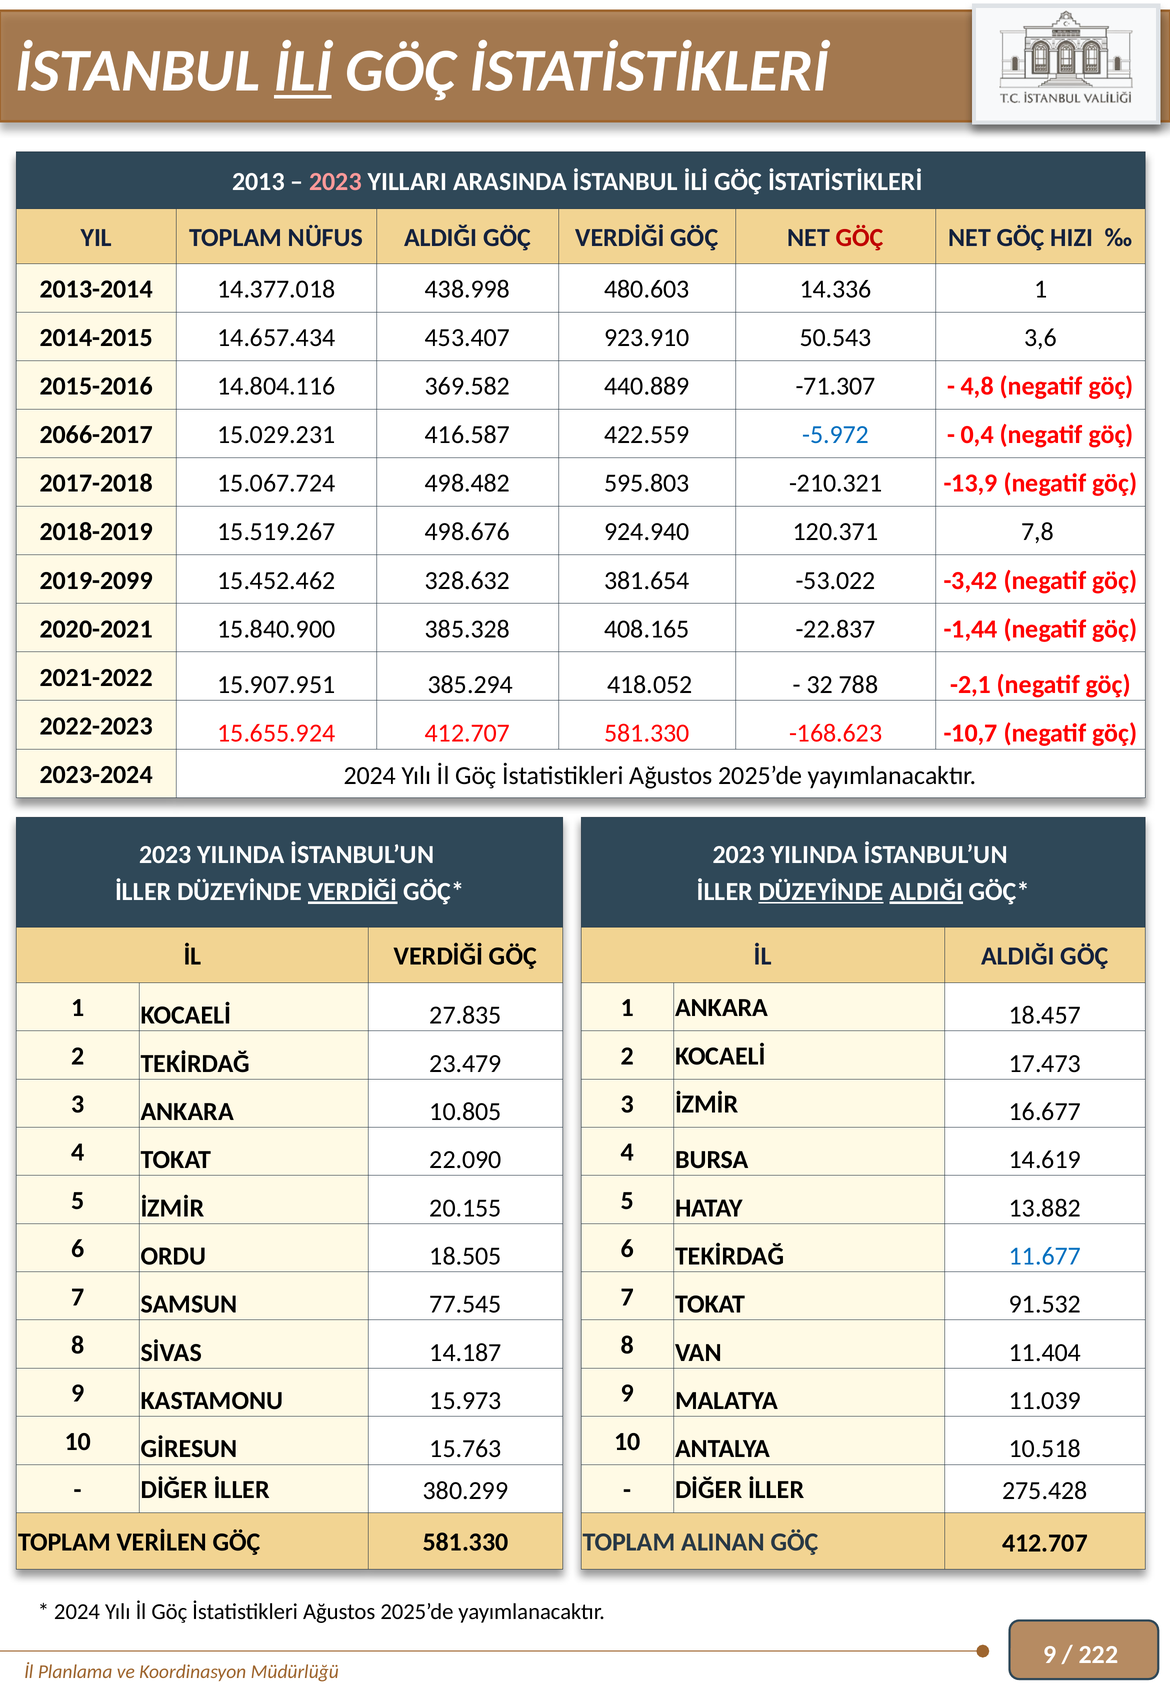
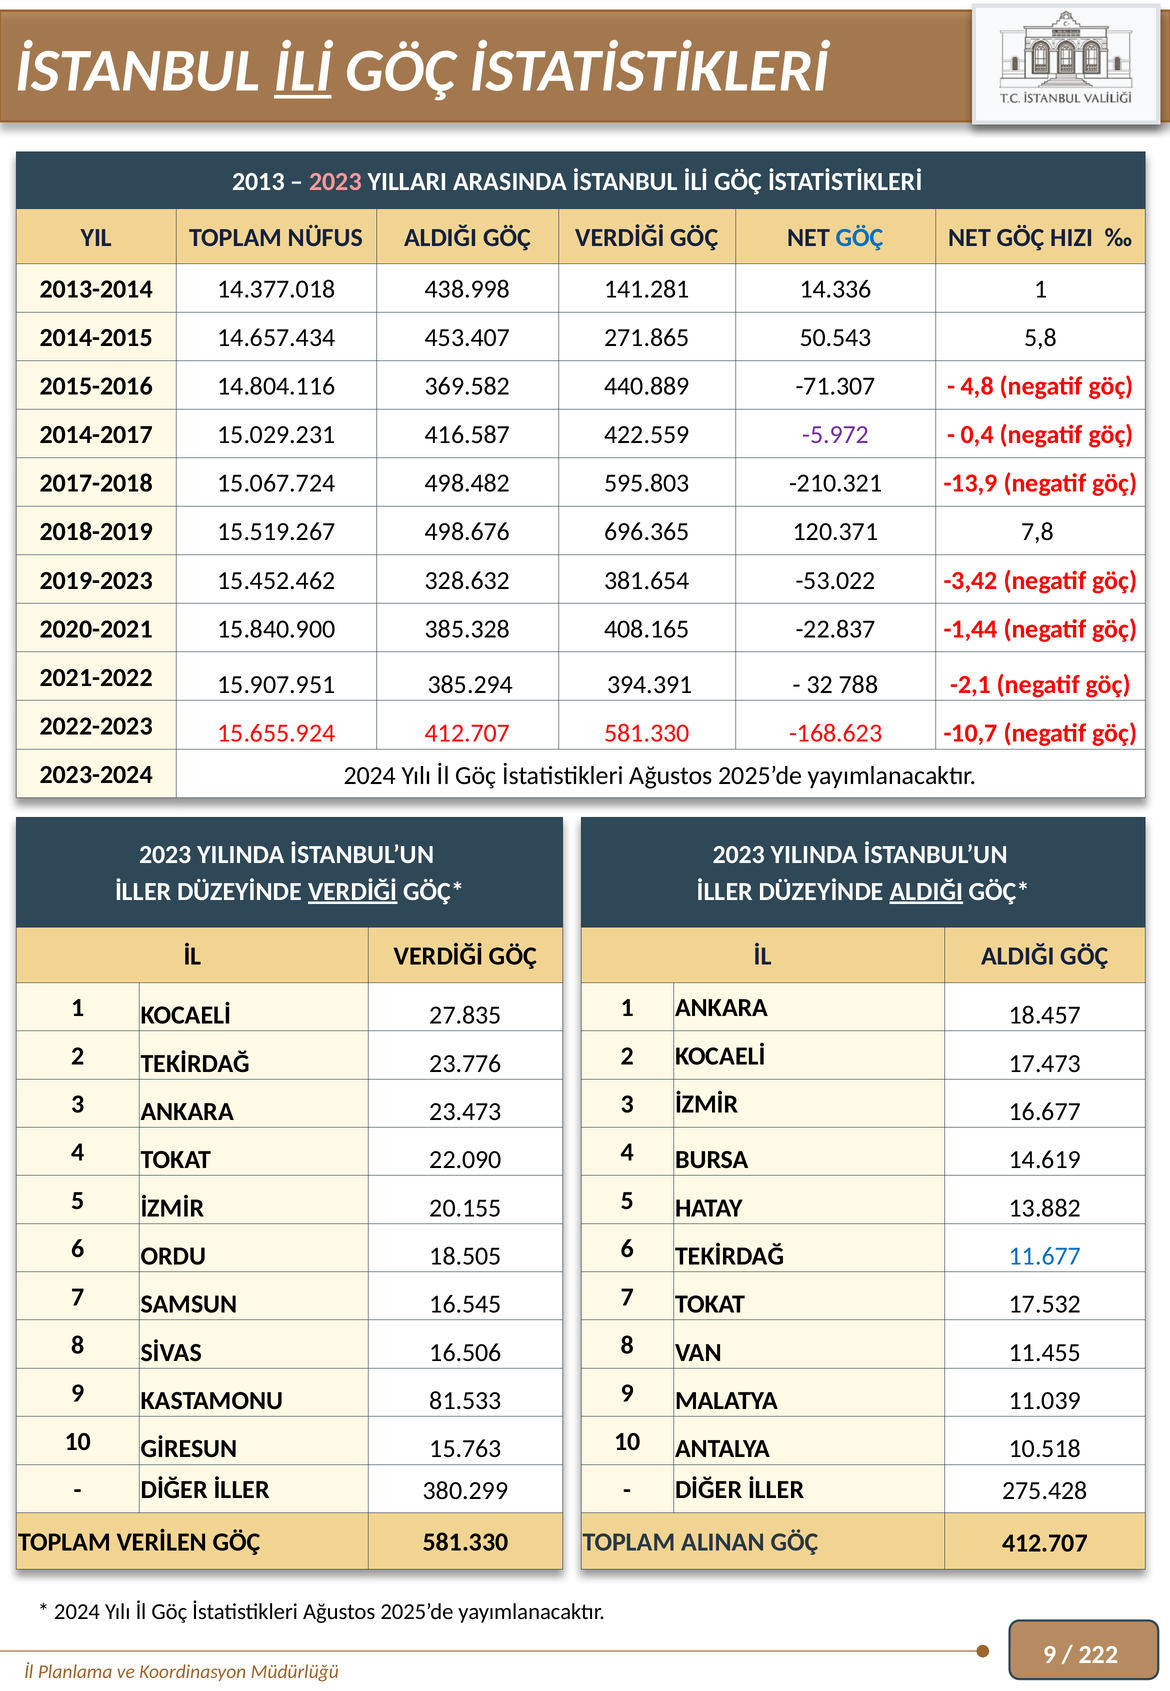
GÖÇ colour: red -> blue (860, 237)
480.603: 480.603 -> 141.281 (647, 289)
923.910: 923.910 -> 271.865 (647, 338)
3,6: 3,6 -> 5,8 (1041, 338)
2066-2017: 2066-2017 -> 2014-2017 (96, 435)
-5.972 colour: blue -> purple (836, 435)
924.940: 924.940 -> 696.365 (647, 532)
2019-2099: 2019-2099 -> 2019-2023 (96, 580)
418.052: 418.052 -> 394.391 (650, 684)
DÜZEYİNDE underline: present -> none (821, 891)
23.479: 23.479 -> 23.776 (466, 1063)
10.805: 10.805 -> 23.473 (466, 1111)
77.545: 77.545 -> 16.545 (466, 1304)
91.532: 91.532 -> 17.532 (1045, 1304)
14.187: 14.187 -> 16.506 (466, 1352)
11.404: 11.404 -> 11.455 (1045, 1352)
15.973: 15.973 -> 81.533 (466, 1400)
